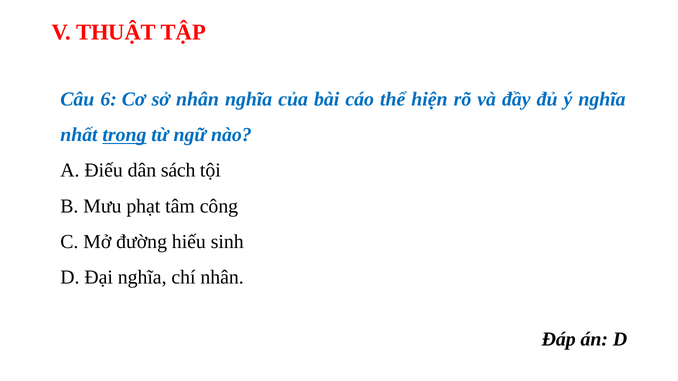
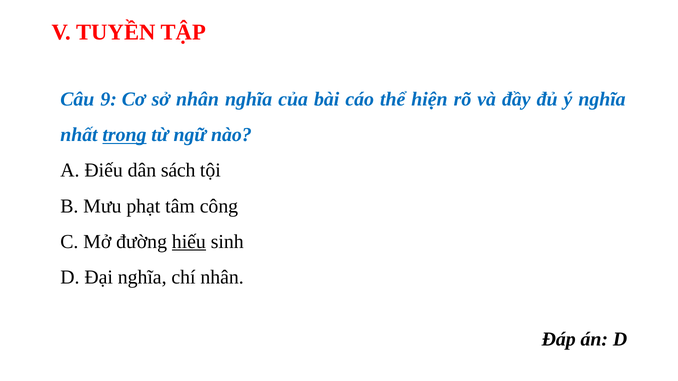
THUẬT: THUẬT -> TUYỀN (116, 32)
6: 6 -> 9 (109, 99)
hiếu underline: none -> present (189, 242)
